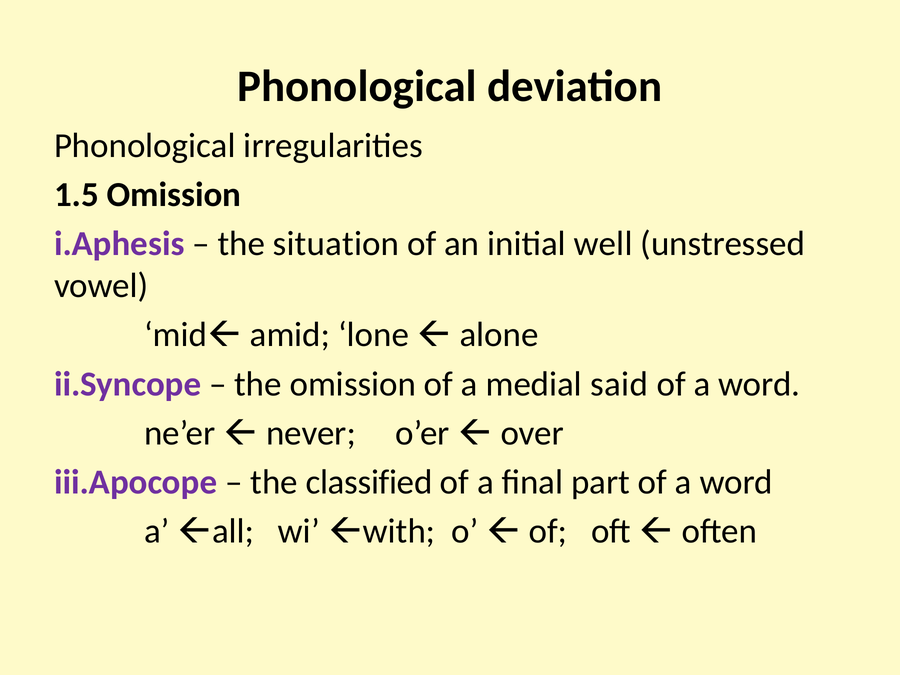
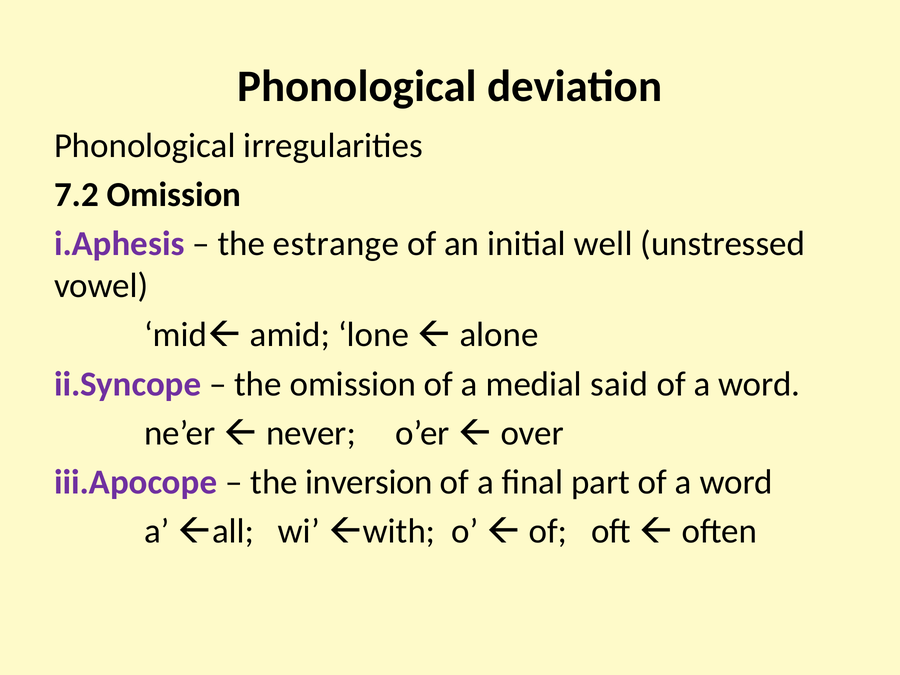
1.5: 1.5 -> 7.2 (76, 195)
situation: situation -> estrange (336, 244)
classified: classified -> inversion (369, 482)
